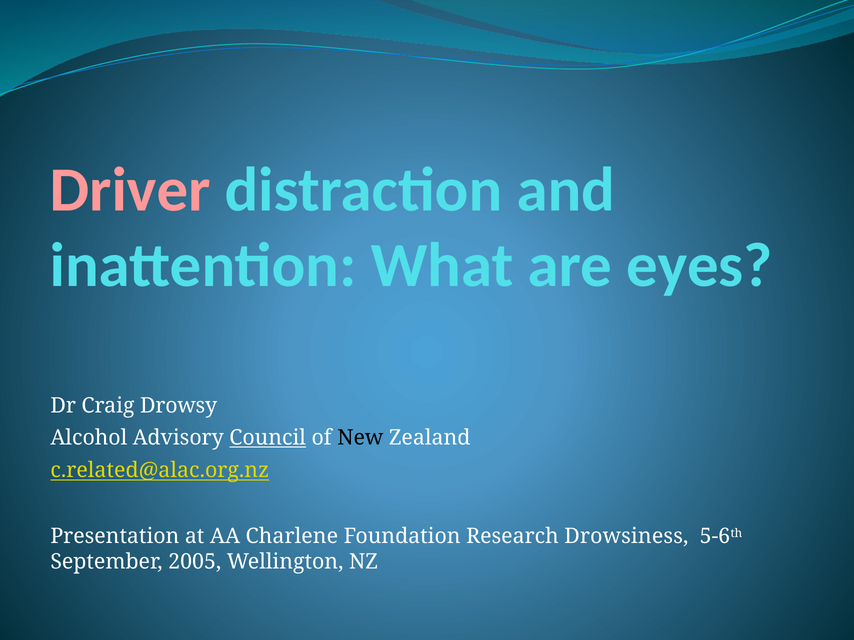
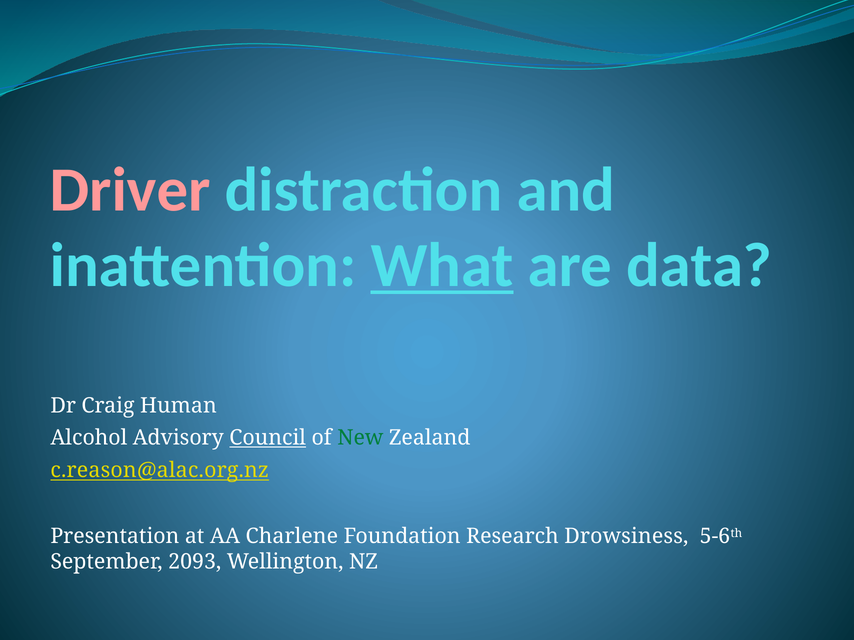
What underline: none -> present (442, 266)
eyes: eyes -> data (699, 266)
Drowsy: Drowsy -> Human (178, 406)
New colour: black -> green (360, 438)
c.related@alac.org.nz: c.related@alac.org.nz -> c.reason@alac.org.nz (160, 471)
2005: 2005 -> 2093 (195, 562)
